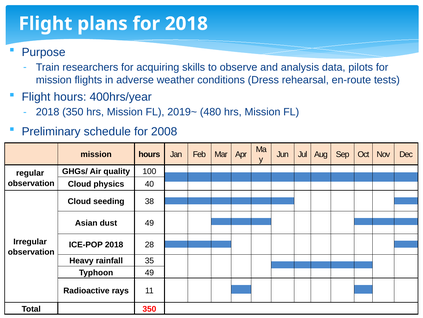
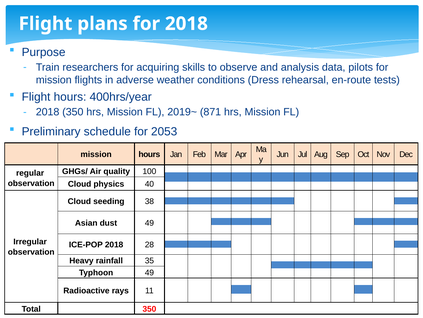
480: 480 -> 871 (211, 112)
2008: 2008 -> 2053 (164, 131)
